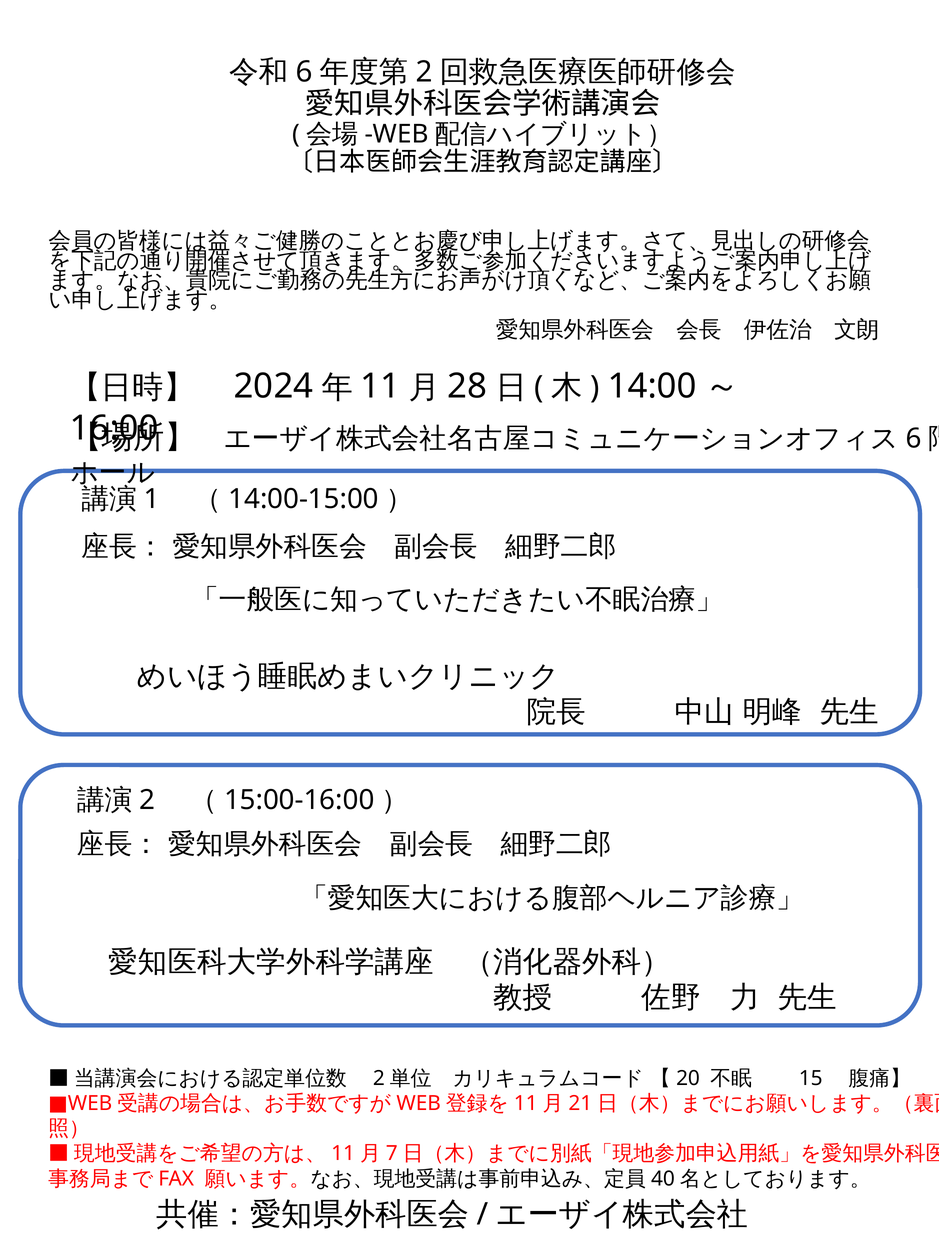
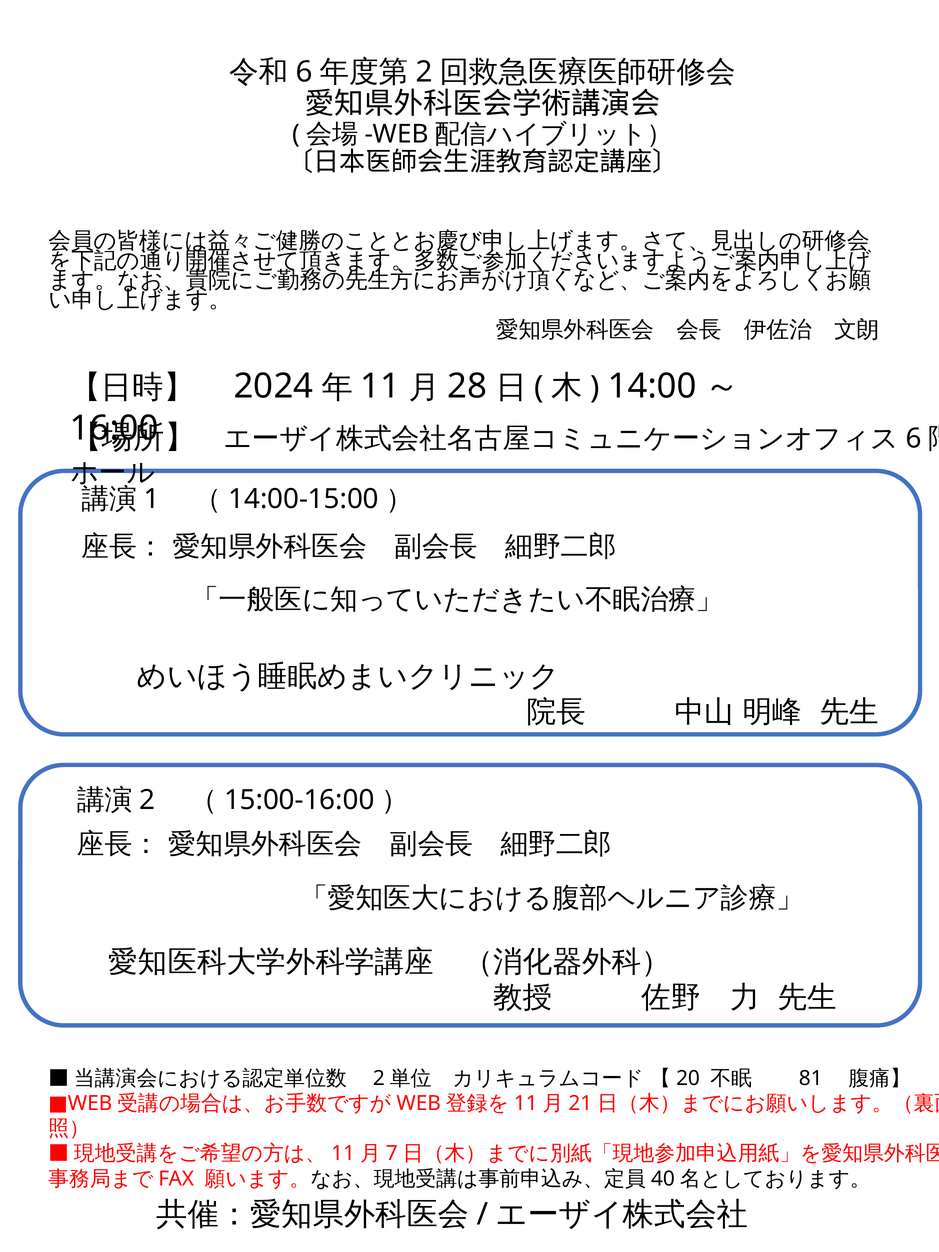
15: 15 -> 81 (811, 1078)
